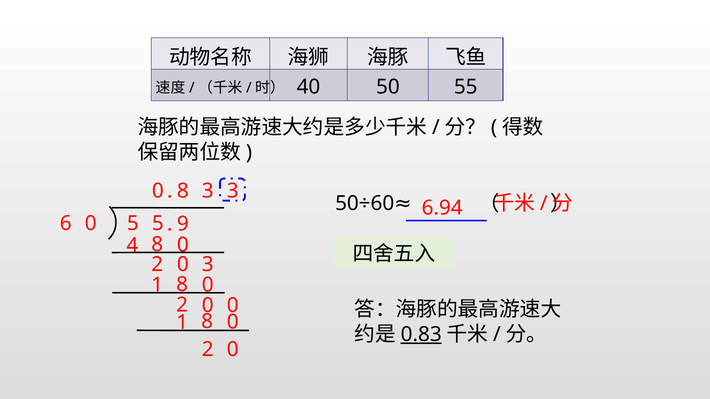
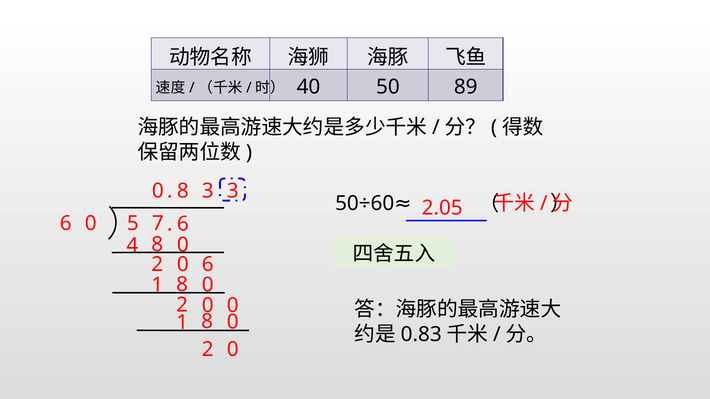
55: 55 -> 89 (466, 87)
6.94: 6.94 -> 2.05 (442, 208)
5 5: 5 -> 7 (158, 224)
6 9: 9 -> 6 (183, 224)
3: 3 -> 6 (208, 265)
0.83 underline: present -> none (421, 335)
